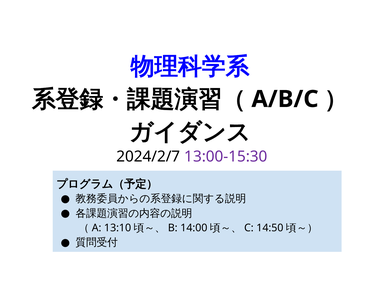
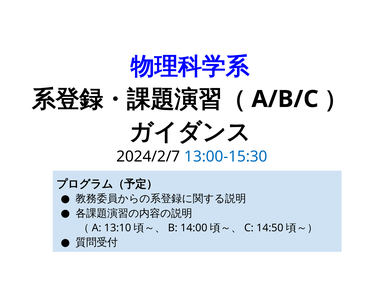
13:00-15:30 colour: purple -> blue (226, 157)
